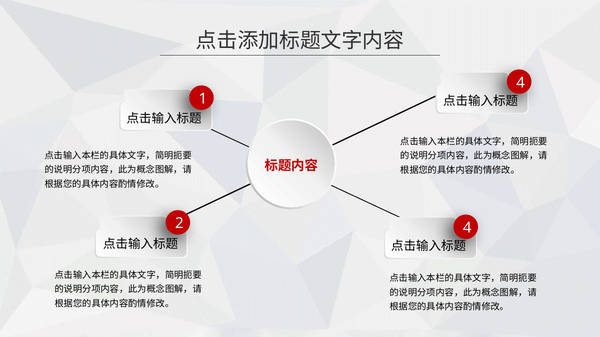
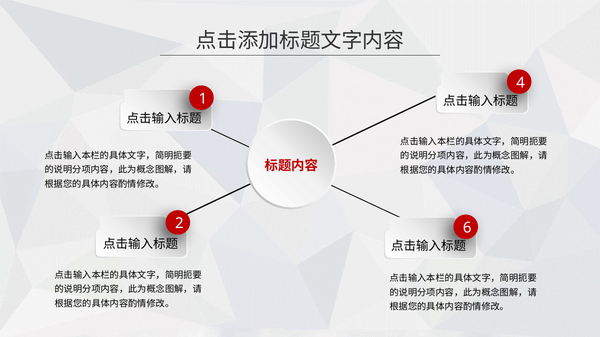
2 4: 4 -> 6 (467, 228)
